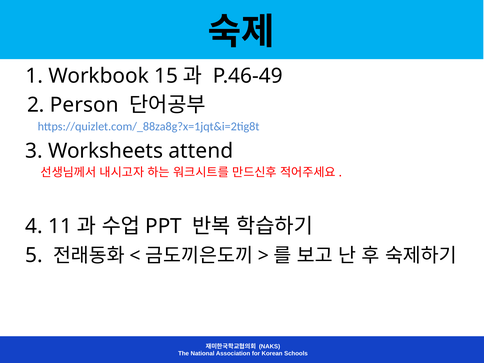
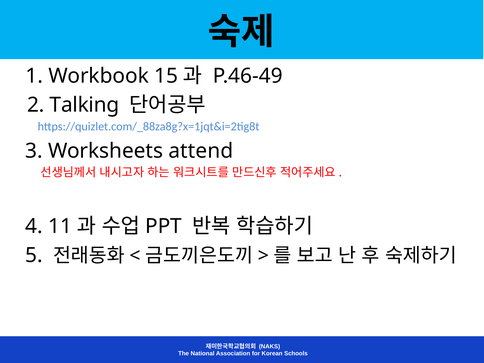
Person: Person -> Talking (84, 105)
